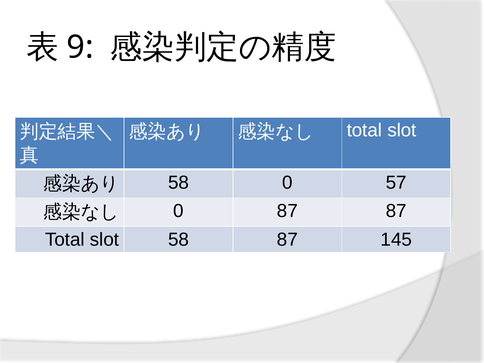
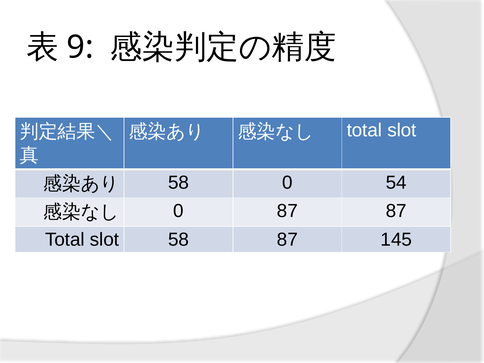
57: 57 -> 54 (396, 183)
